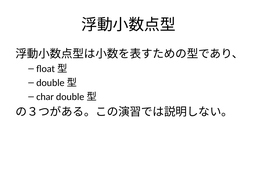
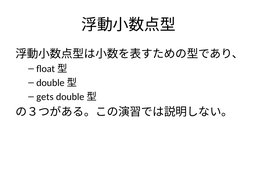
char: char -> gets (45, 97)
